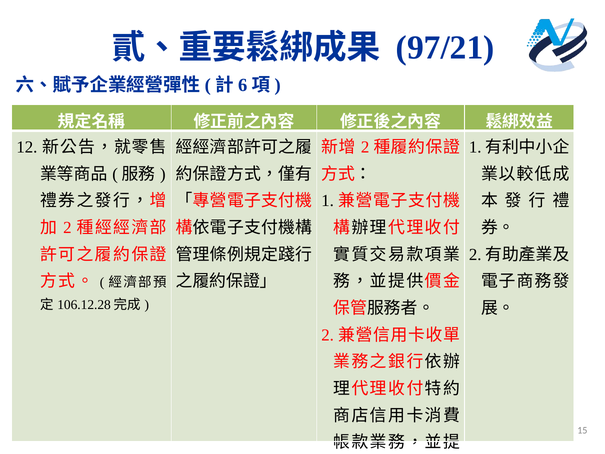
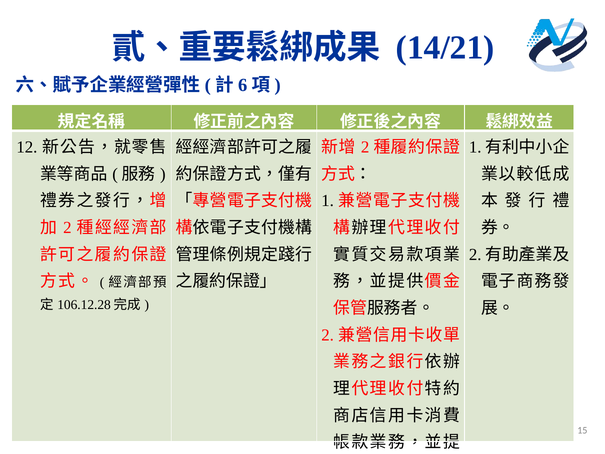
97/21: 97/21 -> 14/21 (445, 48)
